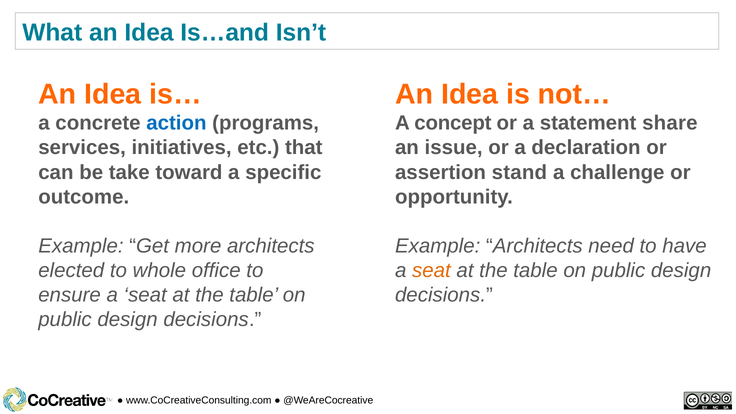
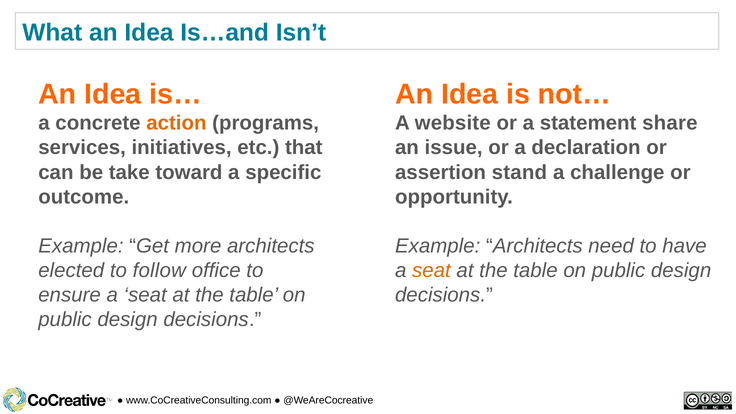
action colour: blue -> orange (176, 123)
concept: concept -> website (453, 123)
whole: whole -> follow (159, 270)
